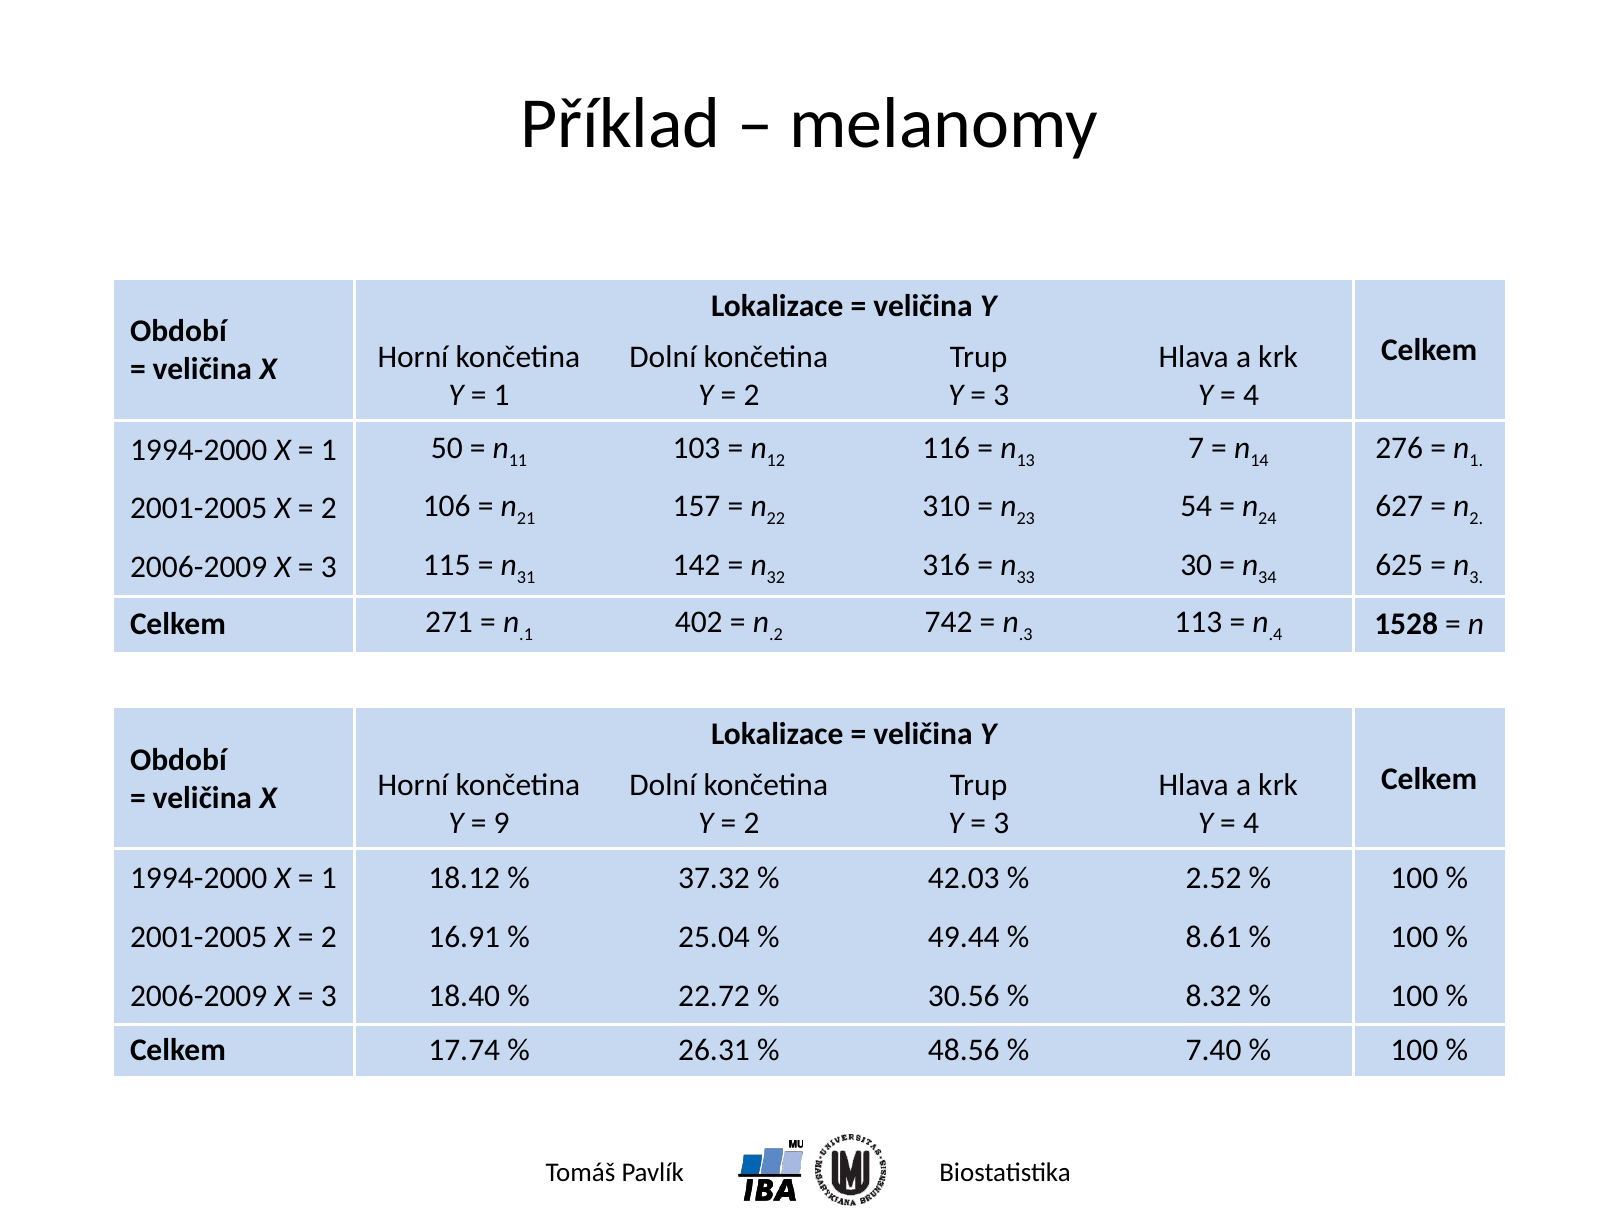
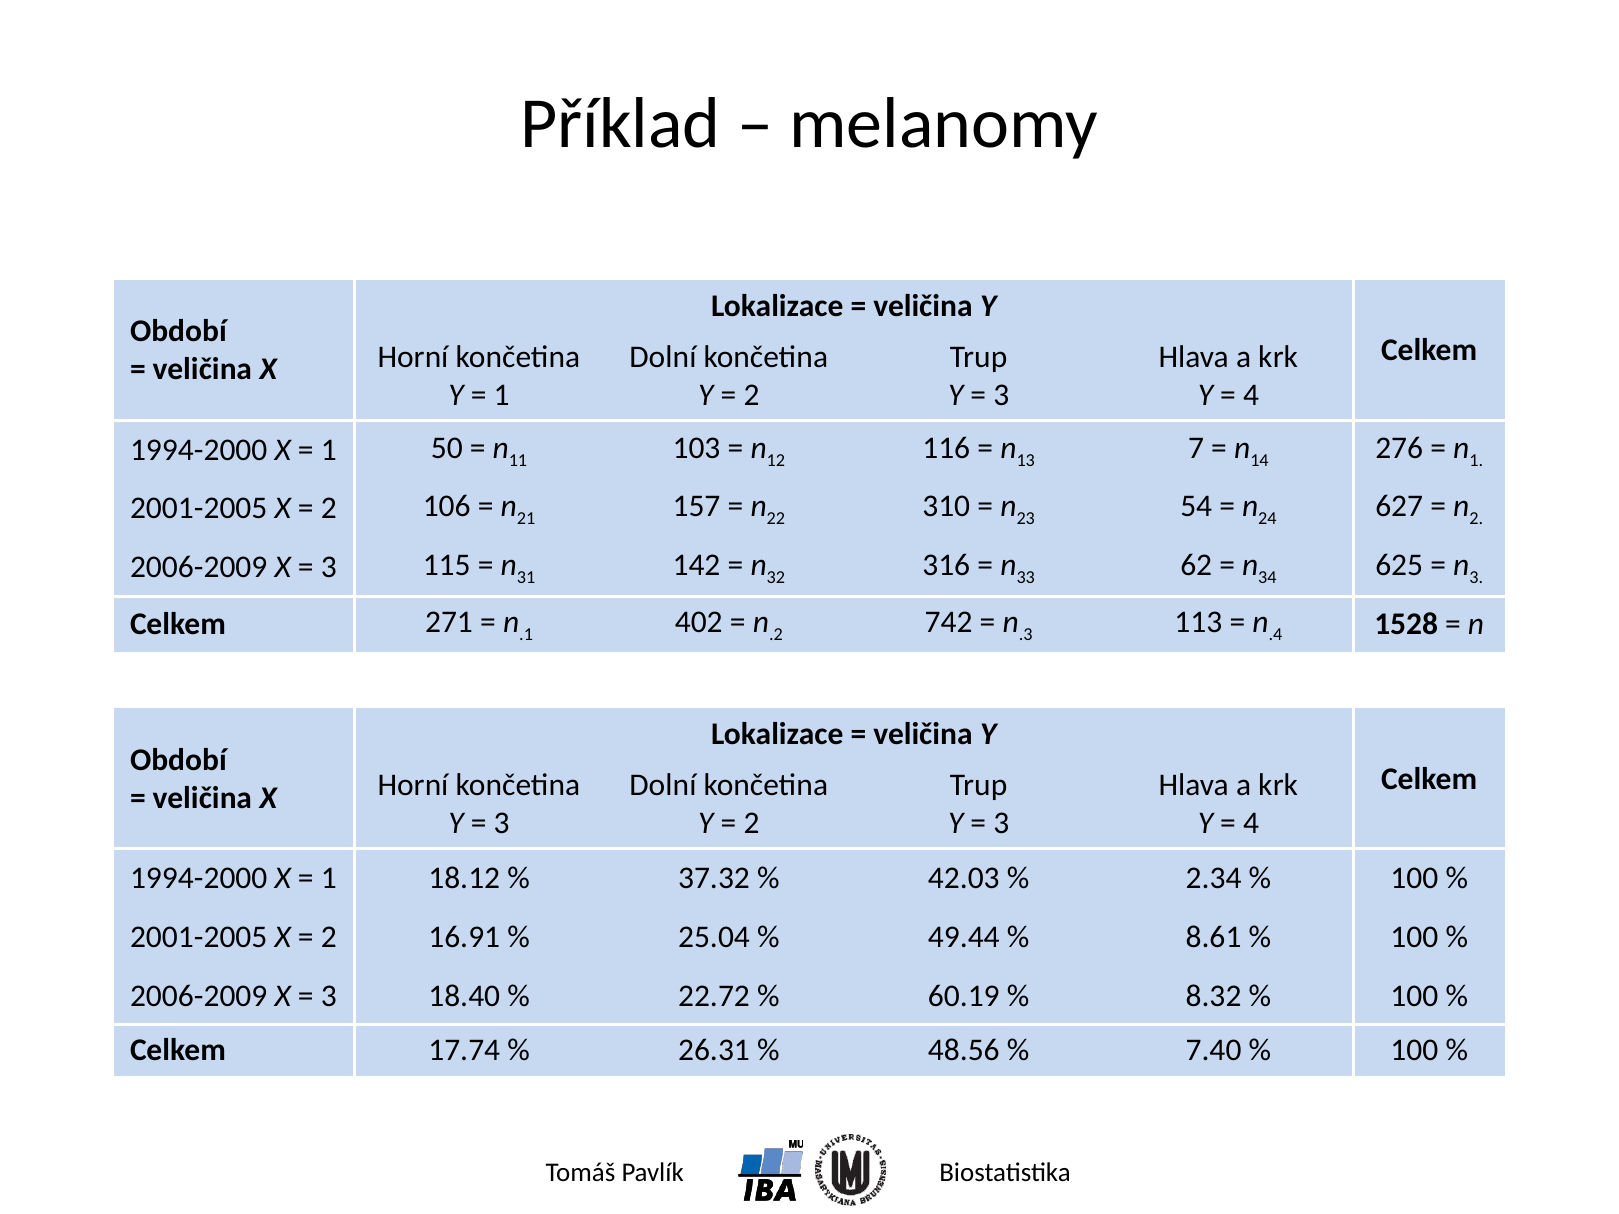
30: 30 -> 62 (1196, 565)
9: 9 -> 3 (502, 824)
2.52: 2.52 -> 2.34 (1214, 879)
30.56: 30.56 -> 60.19 (964, 996)
